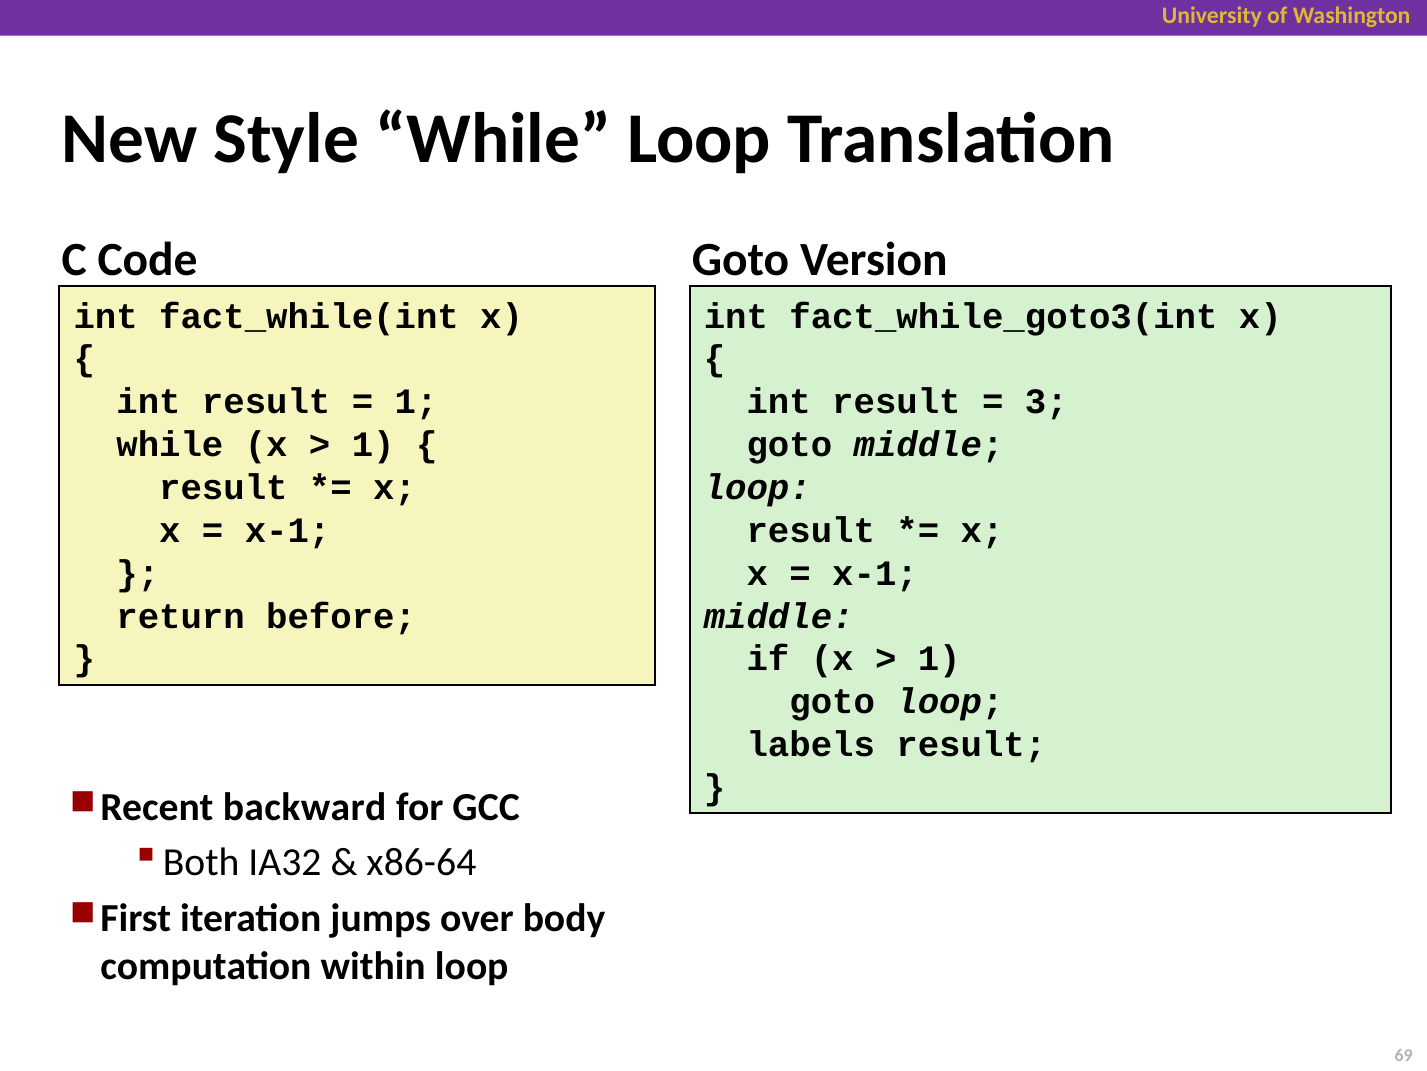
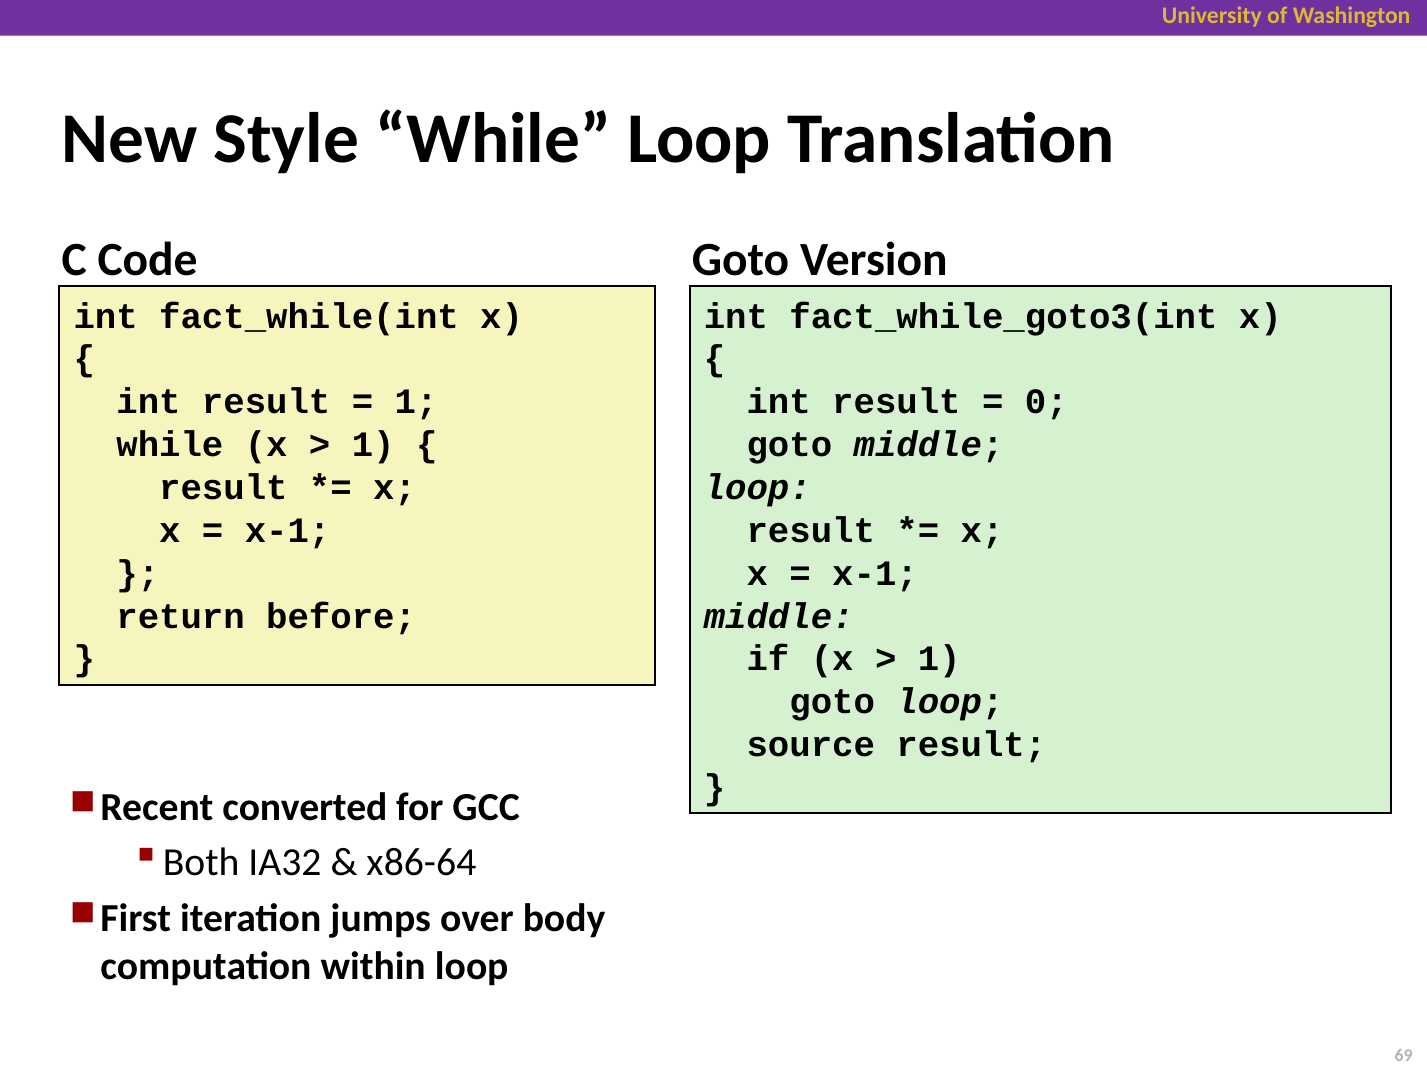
3: 3 -> 0 (1046, 402)
labels: labels -> source (811, 744)
backward: backward -> converted (305, 807)
